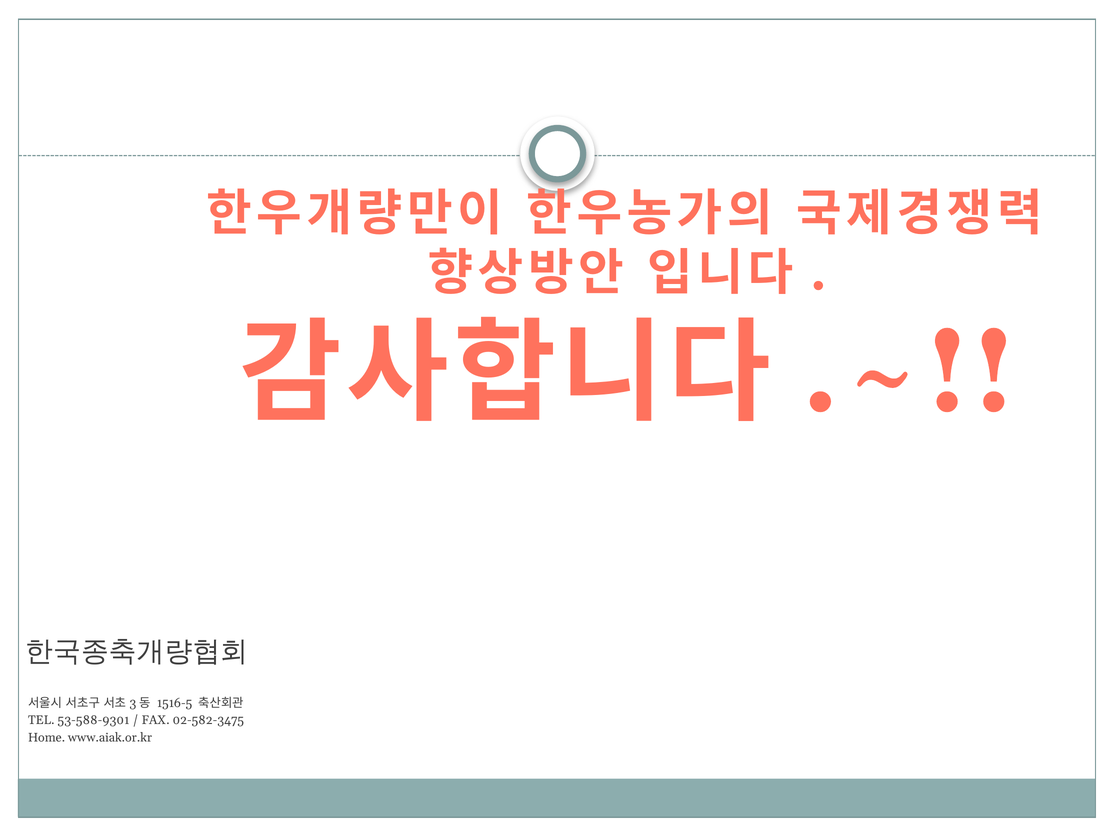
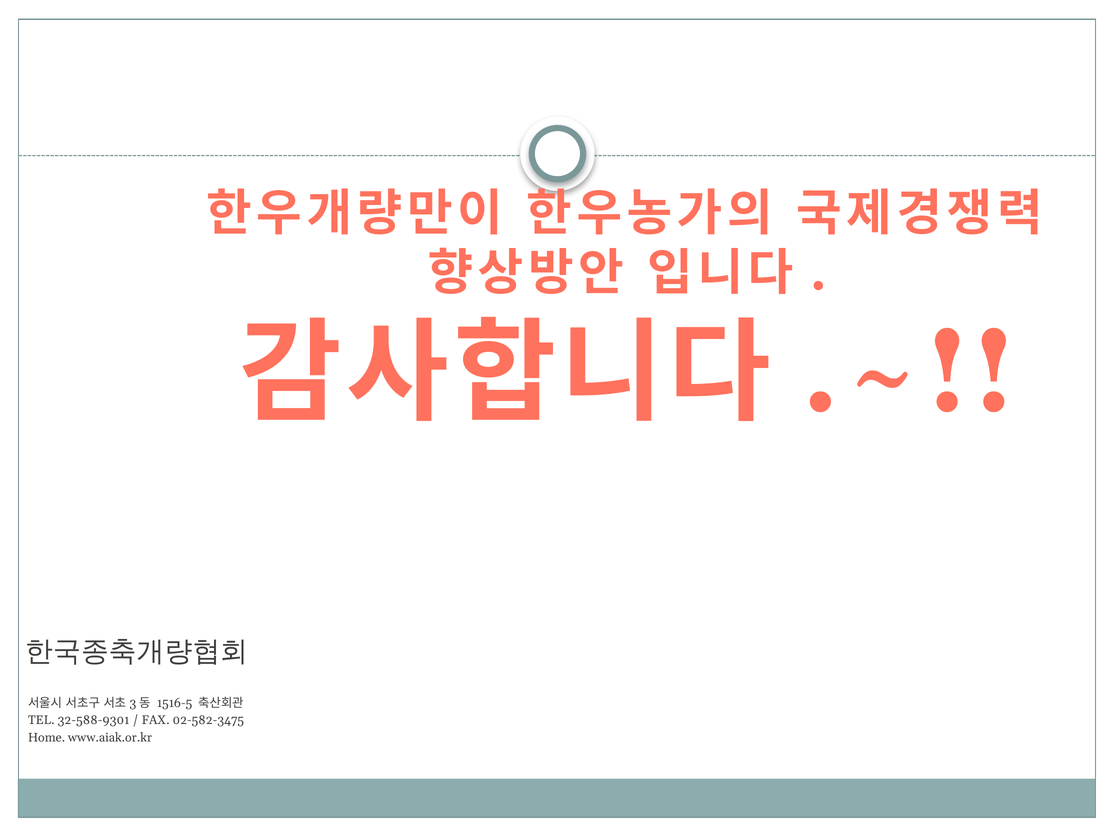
53-588-9301: 53-588-9301 -> 32-588-9301 (94, 721)
